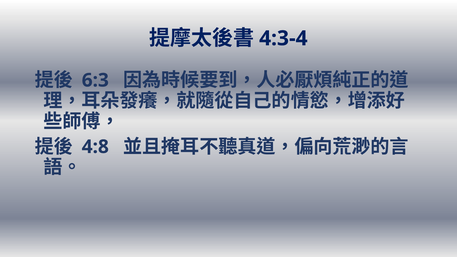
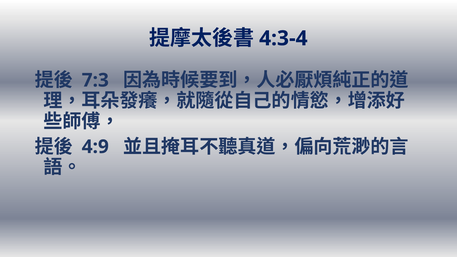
6:3: 6:3 -> 7:3 (95, 80)
4:8: 4:8 -> 4:9 (95, 147)
